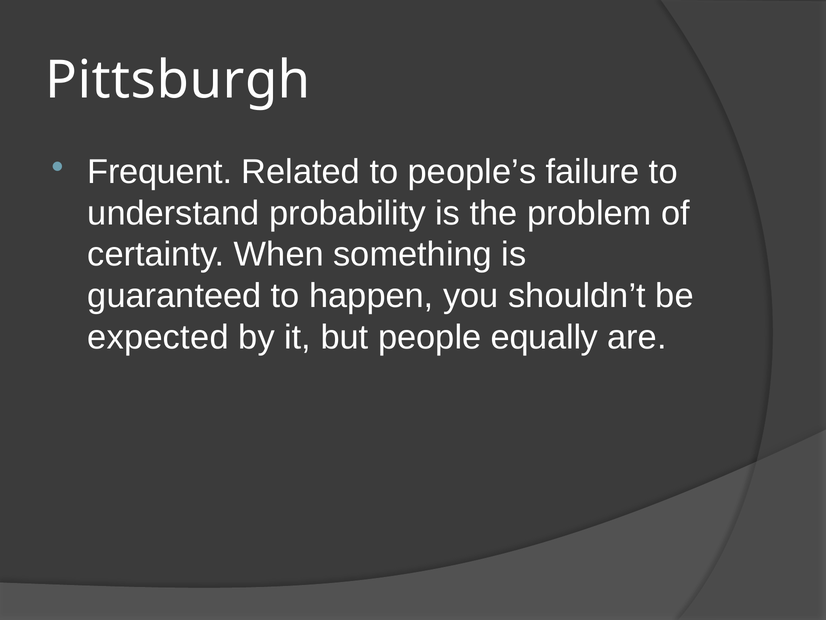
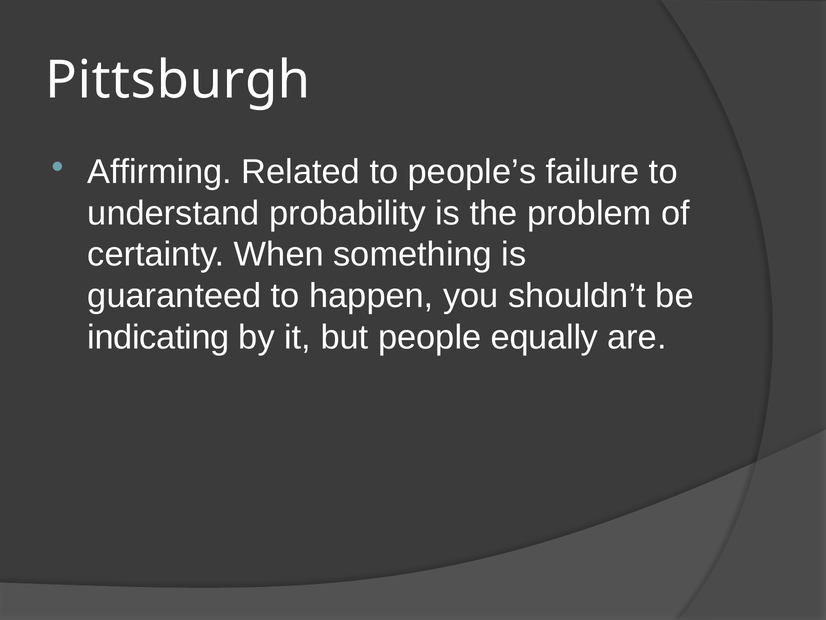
Frequent: Frequent -> Affirming (160, 172)
expected: expected -> indicating (158, 337)
